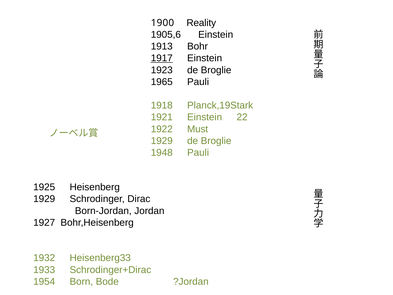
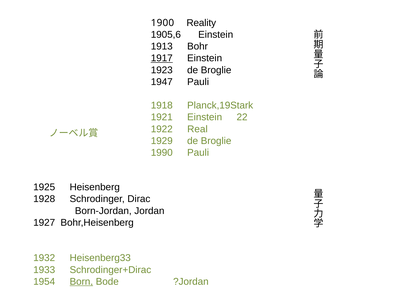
1965: 1965 -> 1947 (162, 82)
Must: Must -> Real (197, 129)
1948: 1948 -> 1990 (162, 153)
1929: 1929 -> 1928 (44, 199)
Born underline: none -> present (81, 281)
